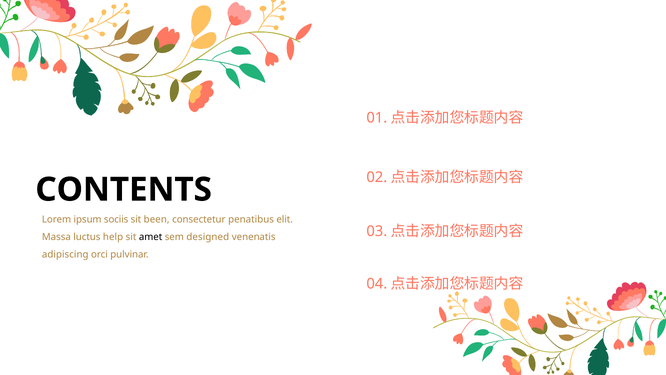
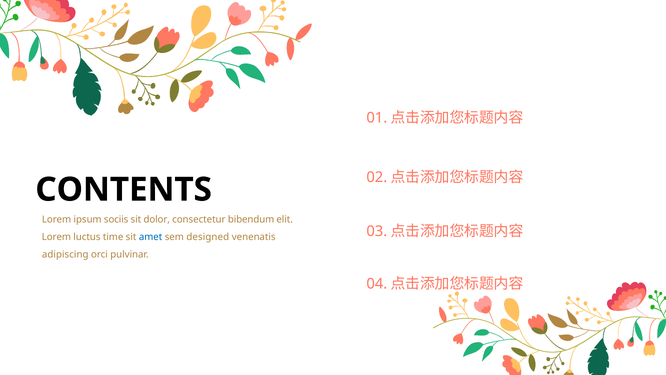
been: been -> dolor (157, 219)
penatibus: penatibus -> bibendum (251, 219)
Massa: Massa -> Lorem (56, 237)
help: help -> time (113, 237)
amet colour: black -> blue (151, 237)
